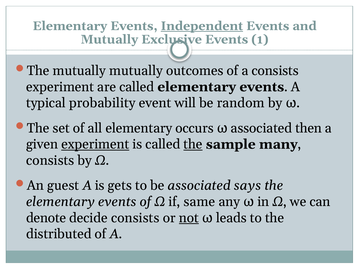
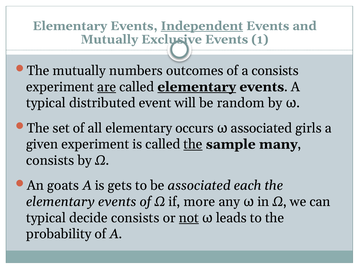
mutually mutually: mutually -> numbers (136, 71)
are underline: none -> present (107, 87)
elementary underline: none -> present (197, 87)
probability: probability -> distributed (102, 103)
then: then -> girls (308, 128)
experiment underline: present -> none (95, 144)
guest: guest -> goats (63, 186)
says: says -> each (248, 186)
same: same -> more (199, 202)
denote: denote -> typical (46, 218)
distributed: distributed -> probability (59, 234)
